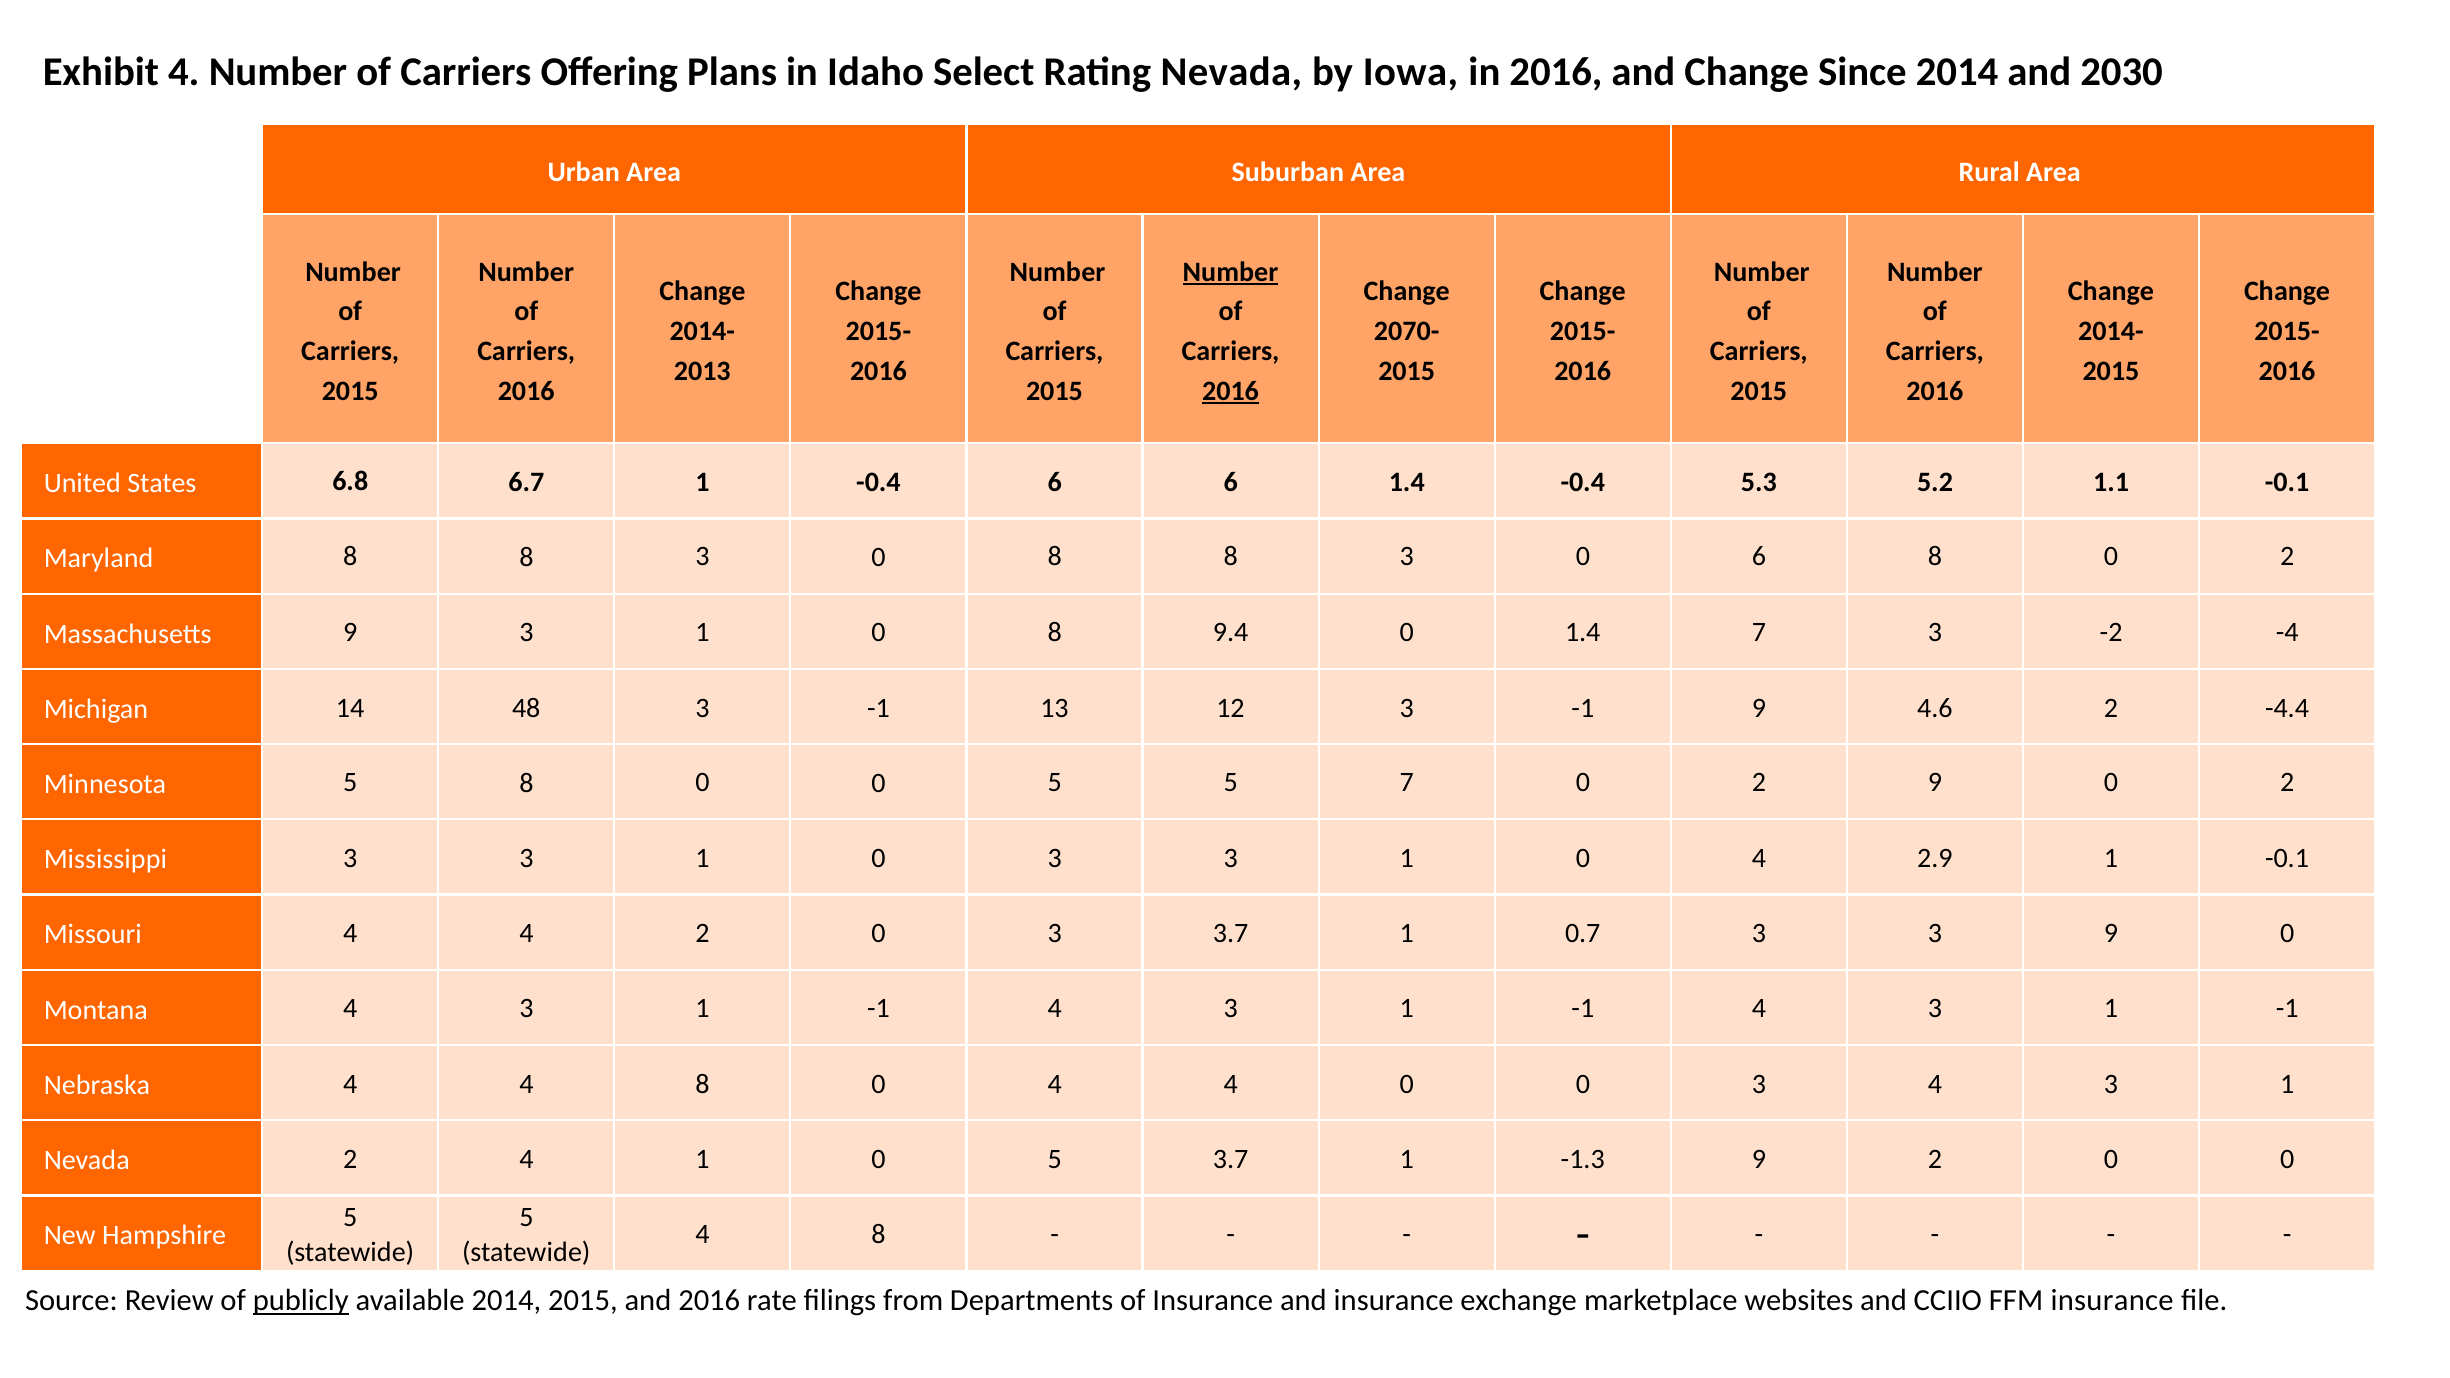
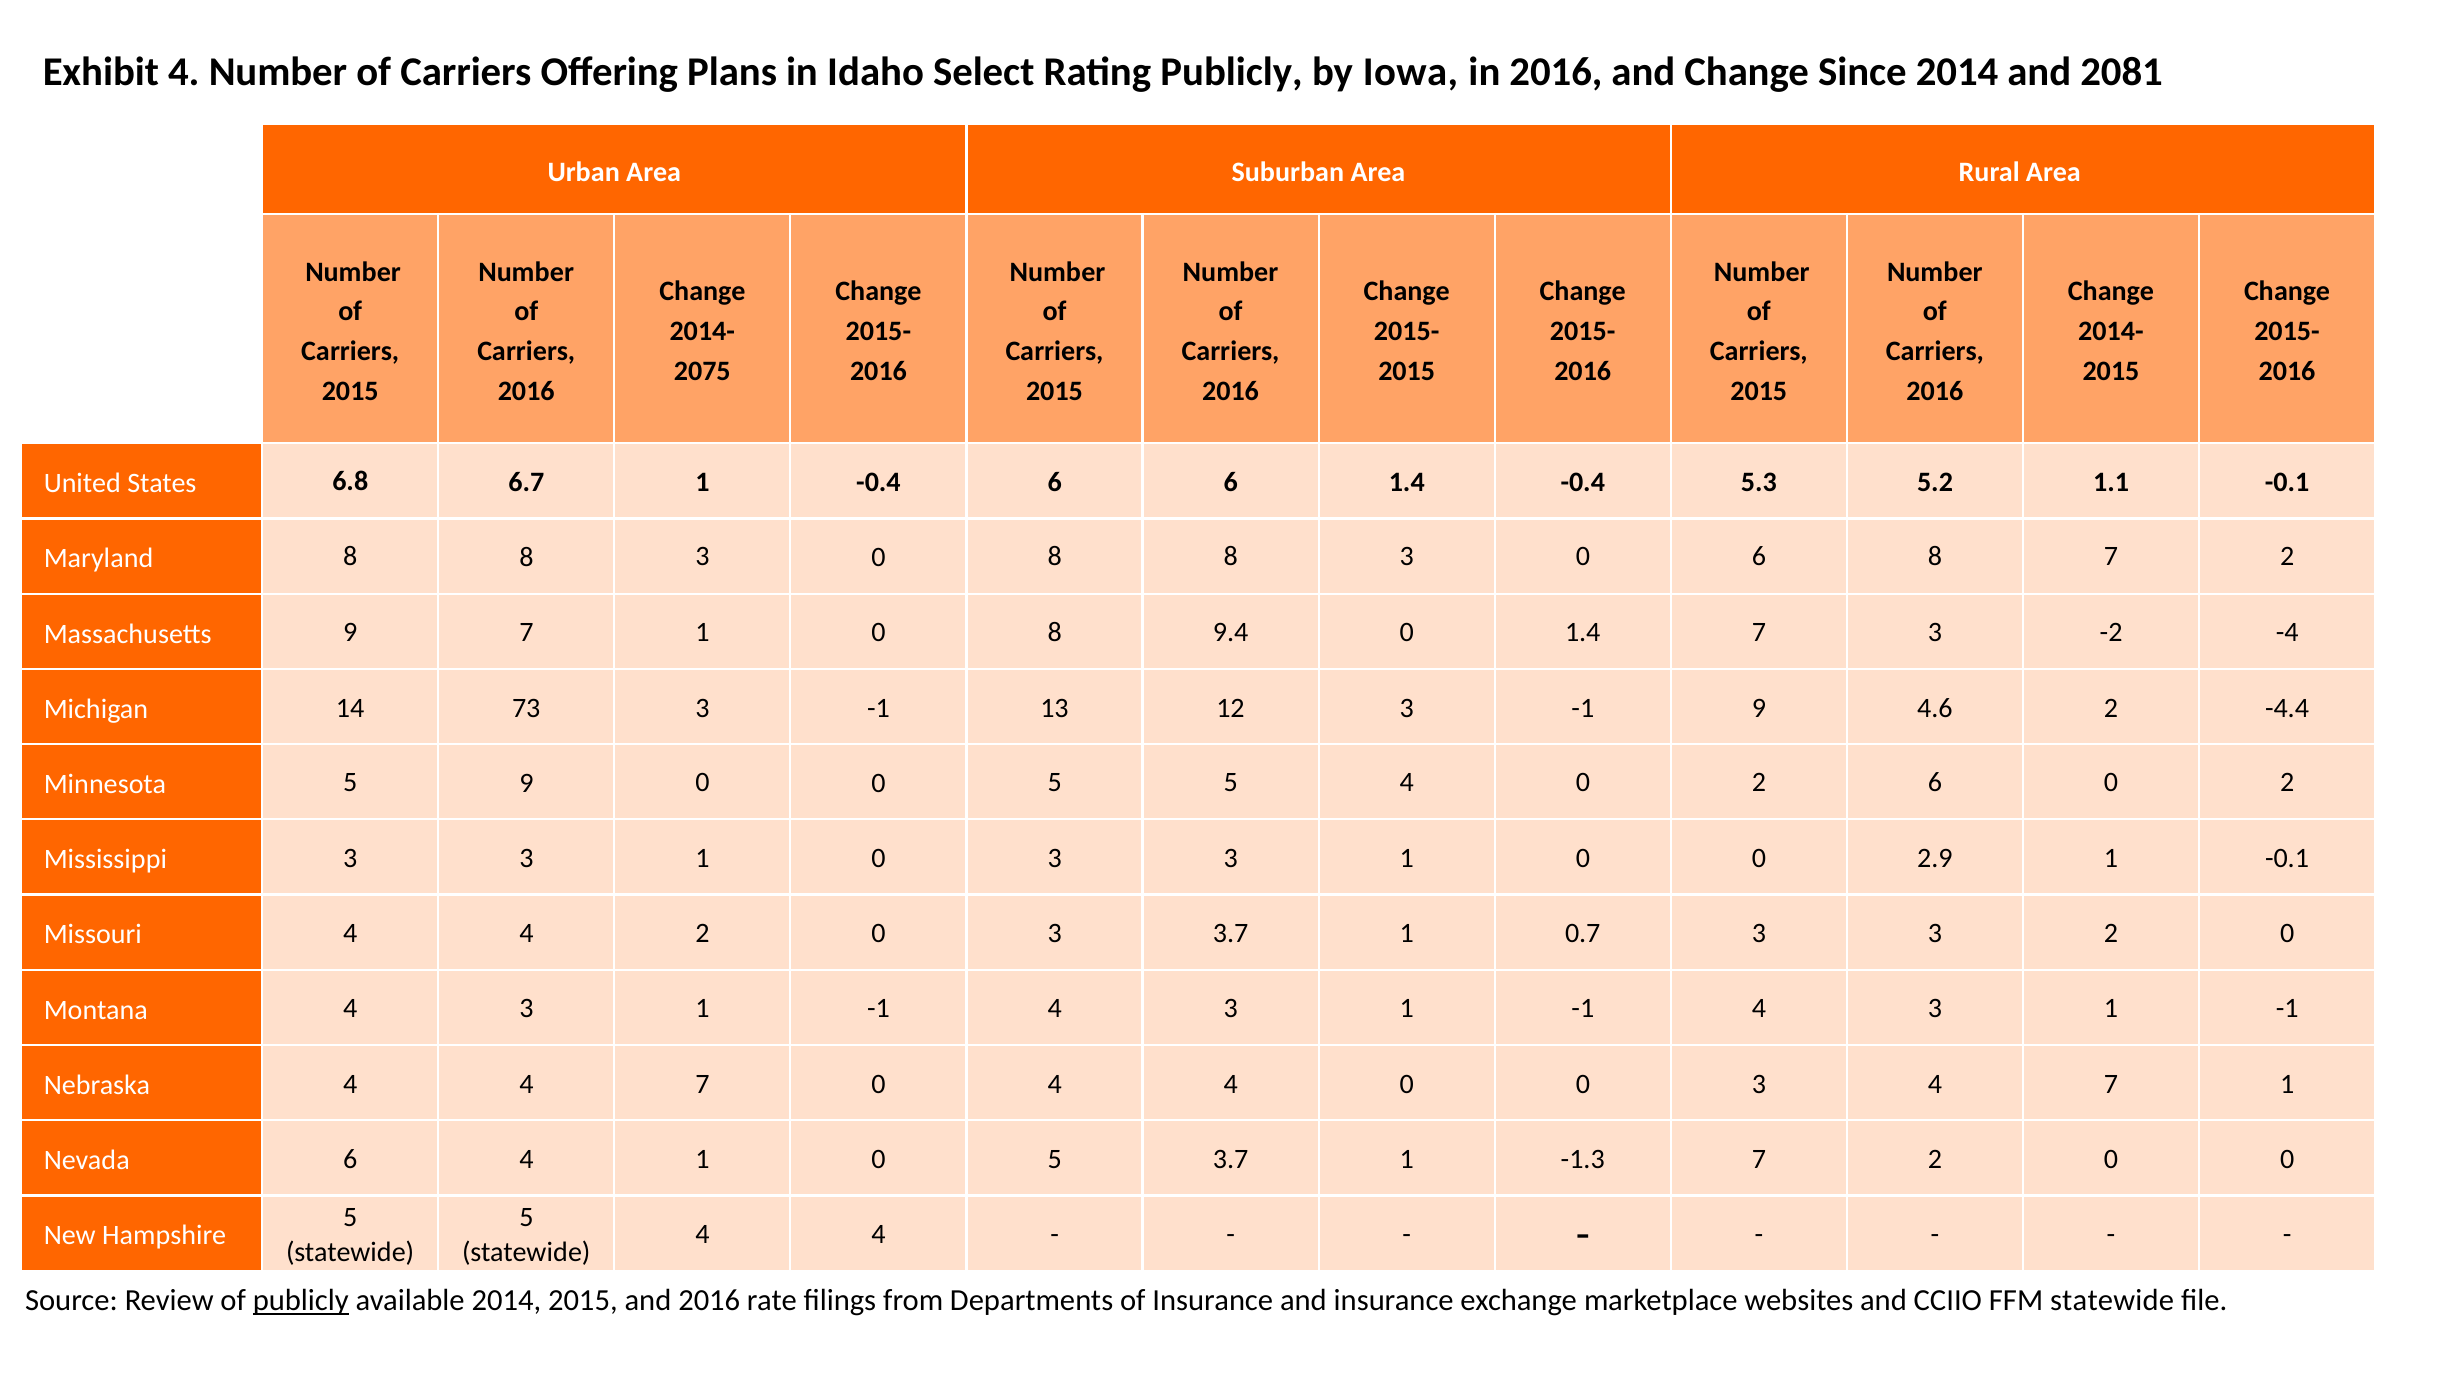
Rating Nevada: Nevada -> Publicly (1232, 72)
2030: 2030 -> 2081 (2122, 72)
Number underline: present -> none (1231, 272)
2070-: 2070- -> 2015- (1407, 332)
2013: 2013 -> 2075 (702, 371)
2016 underline: present -> none (1231, 391)
6 8 0: 0 -> 7 (2111, 556)
9 3: 3 -> 7 (526, 633)
48: 48 -> 73 (526, 708)
5 8: 8 -> 9 (526, 783)
5 7: 7 -> 4 (1407, 782)
2 9: 9 -> 6 (1935, 782)
1 0 4: 4 -> 0 (1759, 858)
3 9: 9 -> 2 (2111, 934)
4 4 8: 8 -> 7 (702, 1084)
3 4 3: 3 -> 7 (2111, 1084)
Nevada 2: 2 -> 6 (350, 1159)
-1.3 9: 9 -> 7 (1759, 1159)
8: 8 -> 4 (879, 1235)
FFM insurance: insurance -> statewide (2112, 1301)
